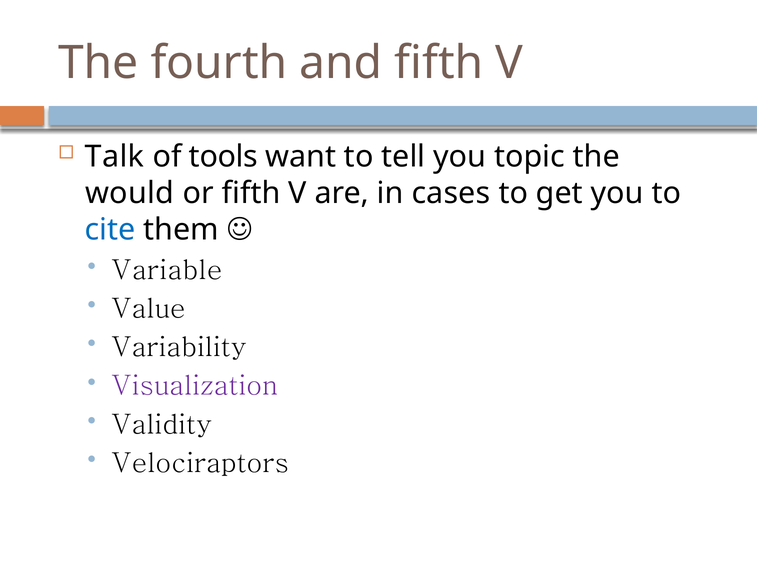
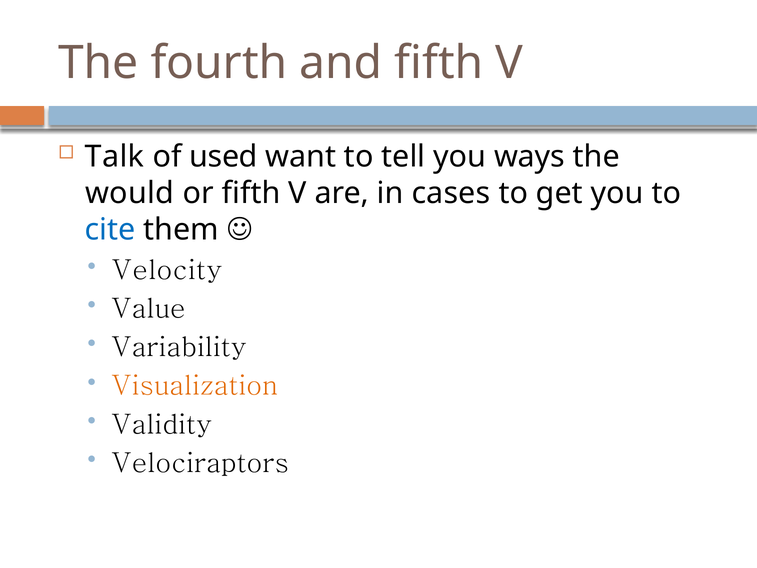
tools: tools -> used (223, 157)
topic: topic -> ways (530, 157)
Variable: Variable -> Velocity (167, 270)
Visualization colour: purple -> orange (195, 386)
